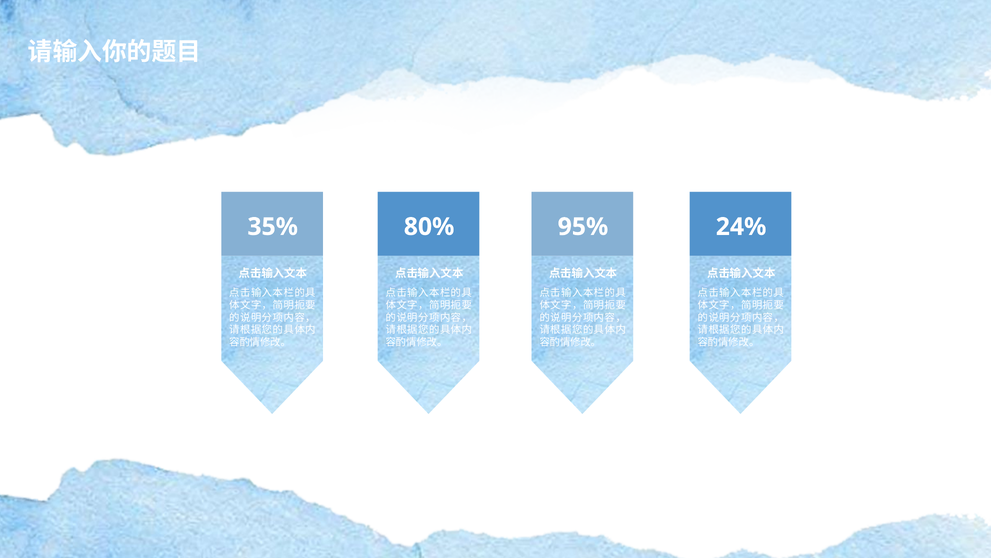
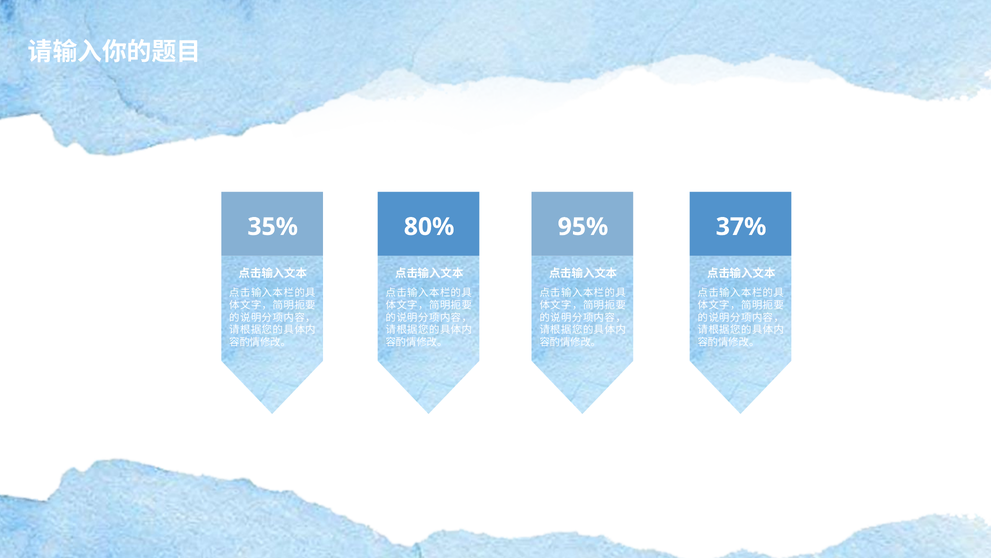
24%: 24% -> 37% (741, 227)
